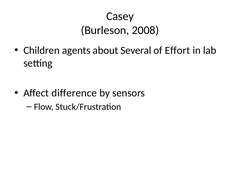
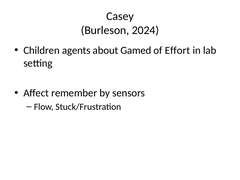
2008: 2008 -> 2024 (145, 30)
Several: Several -> Gamed (136, 50)
difference: difference -> remember (74, 93)
